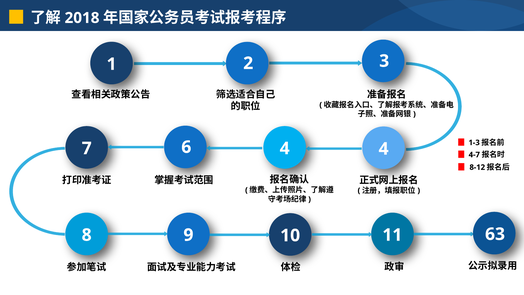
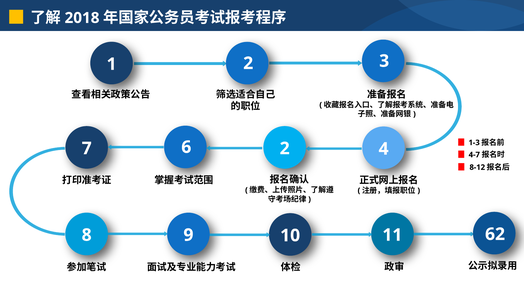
7 4: 4 -> 2 (285, 148)
63: 63 -> 62 (495, 234)
